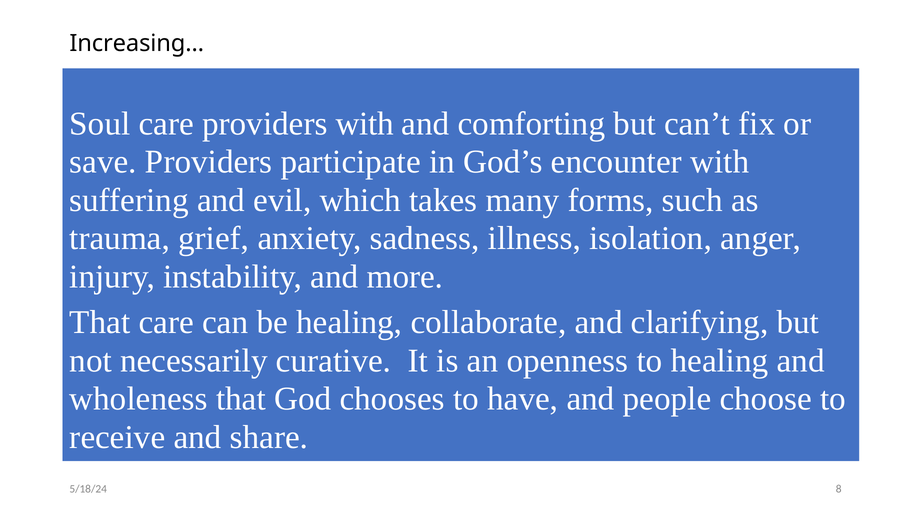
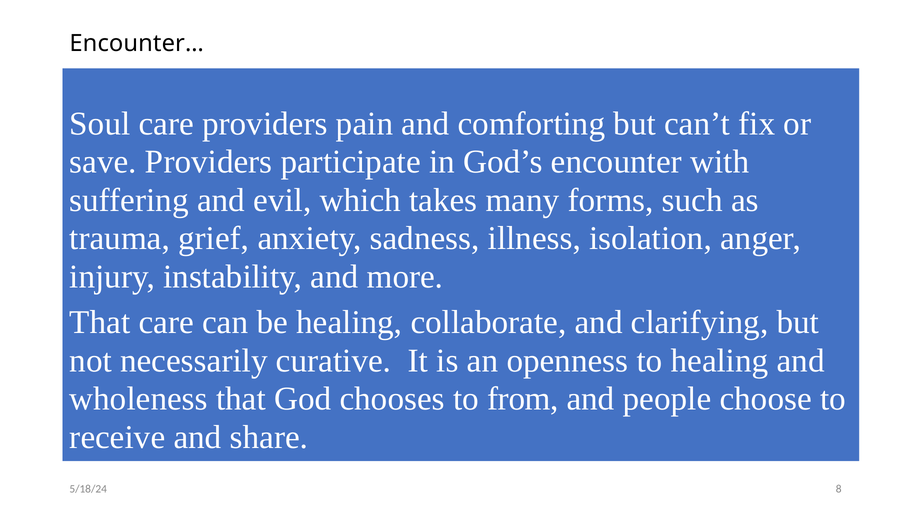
Increasing…: Increasing… -> Encounter… (137, 43)
providers with: with -> pain (365, 124)
have: have -> from (523, 399)
